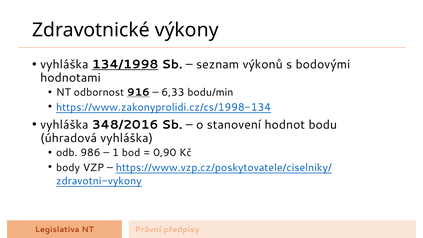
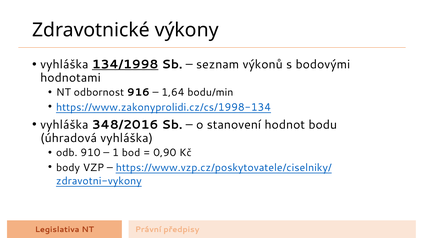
916 underline: present -> none (138, 92)
6,33: 6,33 -> 1,64 (173, 92)
986: 986 -> 910 (90, 153)
